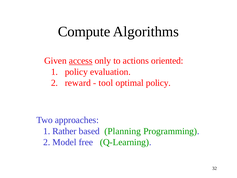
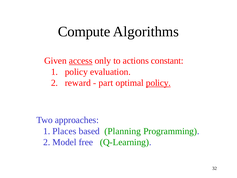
oriented: oriented -> constant (167, 61)
tool: tool -> part (106, 83)
policy underline: none -> present (158, 83)
Rather: Rather -> Places (64, 131)
